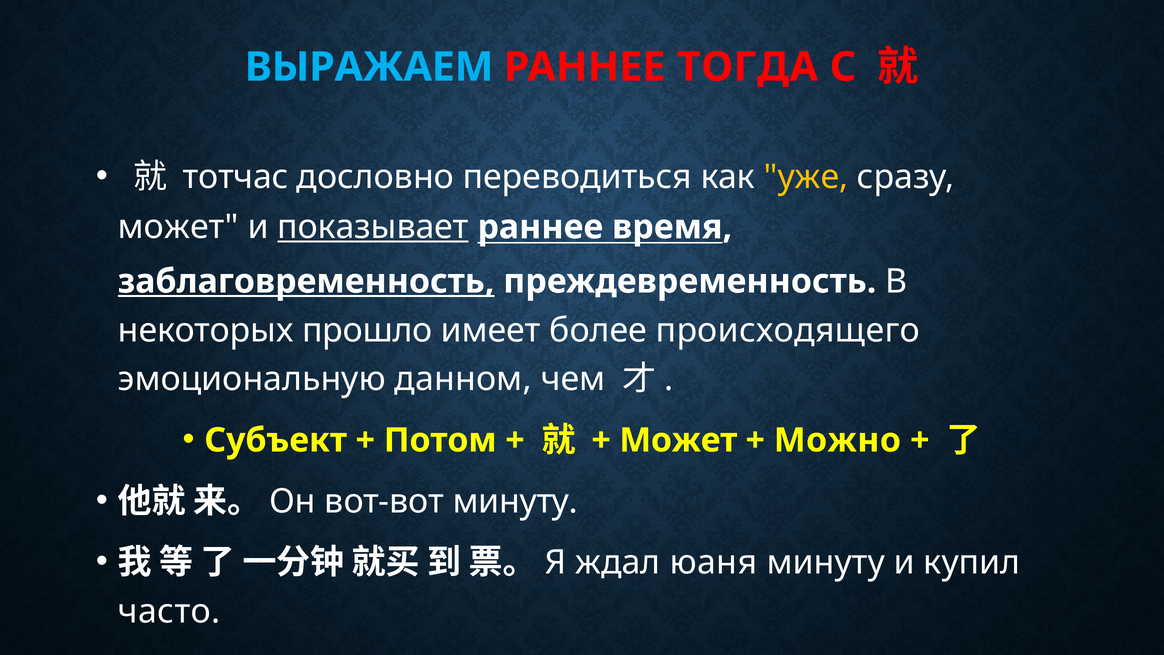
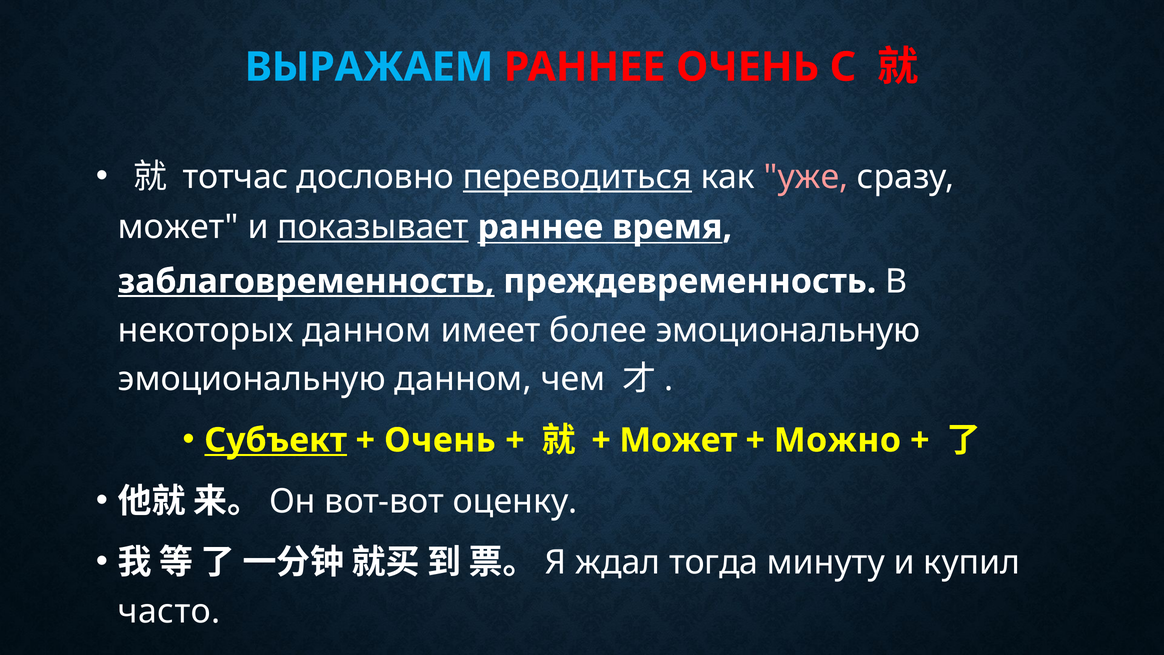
РАННЕЕ ТОГДА: ТОГДА -> ОЧЕНЬ (748, 67)
переводиться underline: none -> present (577, 177)
уже colour: yellow -> pink (806, 177)
некоторых прошло: прошло -> данном (367, 330)
более происходящего: происходящего -> эмоциональную (788, 330)
Субъект underline: none -> present (276, 440)
Потом: Потом -> Очень (440, 440)
вот-вот минуту: минуту -> оценку (515, 501)
юаня: юаня -> тогда (714, 562)
